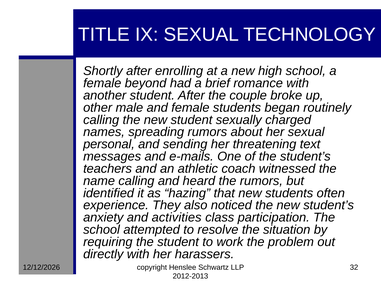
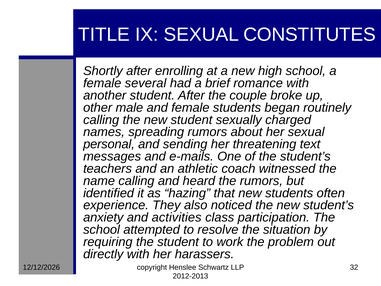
TECHNOLOGY: TECHNOLOGY -> CONSTITUTES (310, 35)
beyond: beyond -> several (146, 83)
